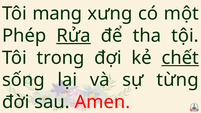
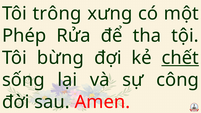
mang: mang -> trông (57, 14)
Rửa underline: present -> none (74, 36)
trong: trong -> bừng (60, 58)
từng: từng -> công (178, 80)
